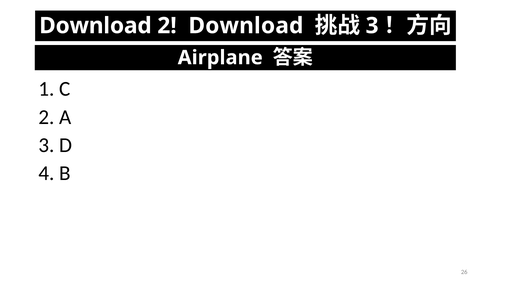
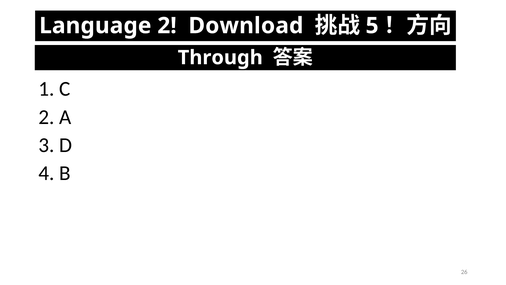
Download: Download -> Language (95, 26)
3: 3 -> 5 (372, 26)
Airplane: Airplane -> Through (220, 58)
